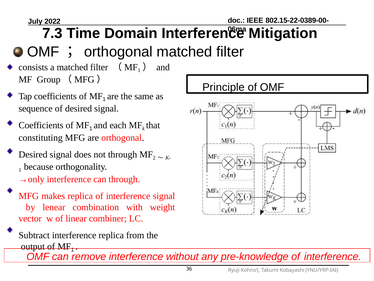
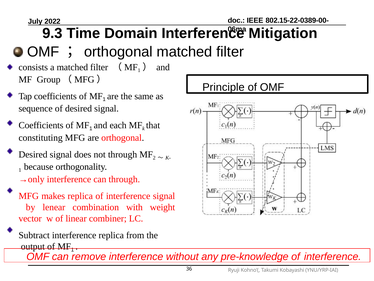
7.3: 7.3 -> 9.3 (52, 33)
